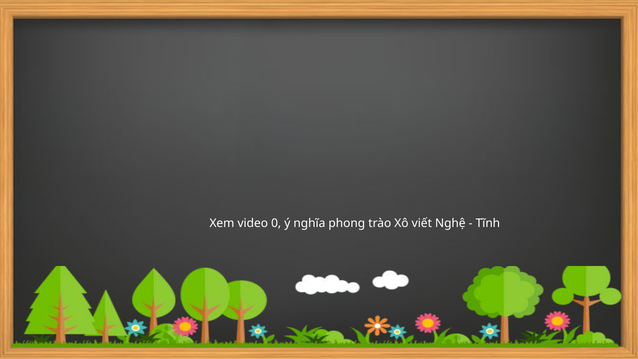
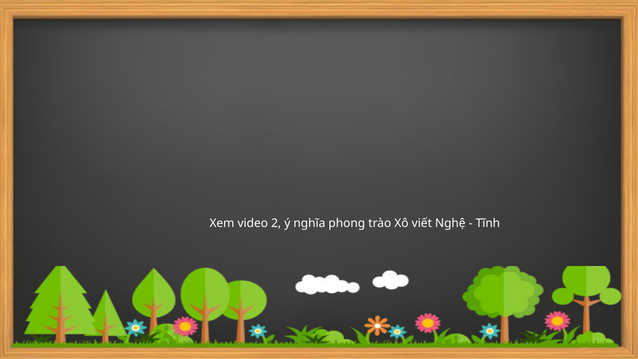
0: 0 -> 2 (276, 223)
